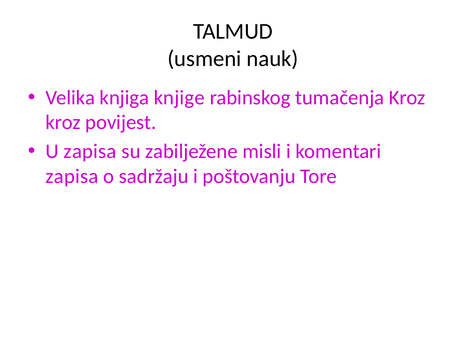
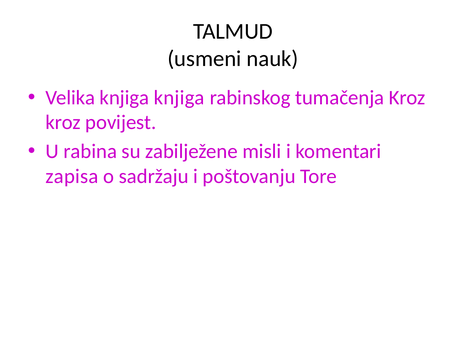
knjiga knjige: knjige -> knjiga (179, 98)
U zapisa: zapisa -> rabina (90, 152)
